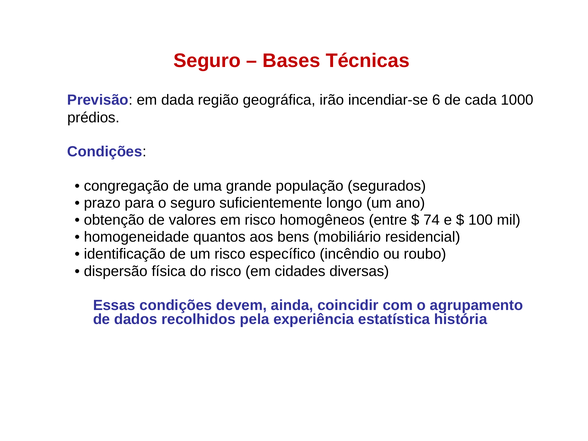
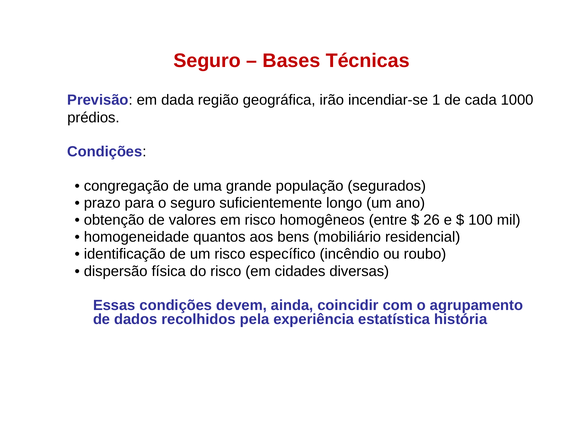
6: 6 -> 1 (436, 100)
74: 74 -> 26 (432, 220)
